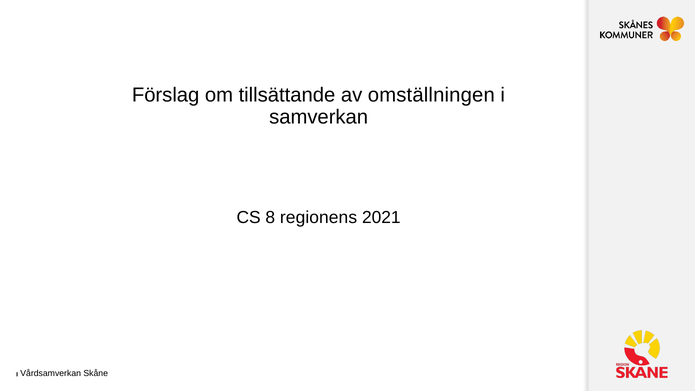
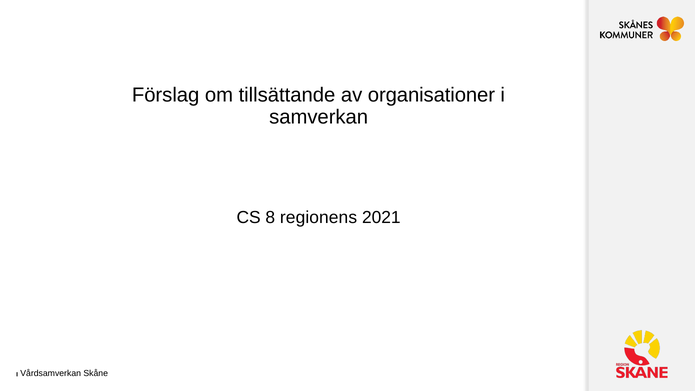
omställningen: omställningen -> organisationer (431, 95)
